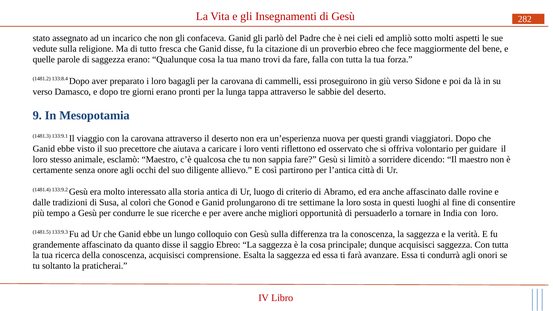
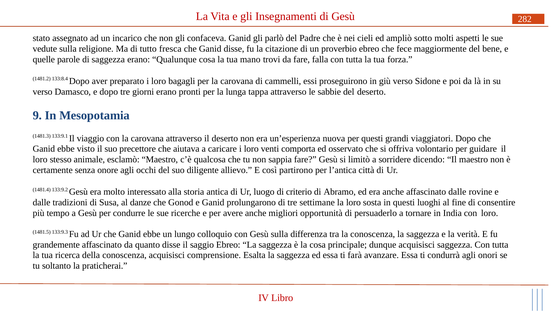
riflettono: riflettono -> comporta (298, 149)
colorì: colorì -> danze (141, 203)
